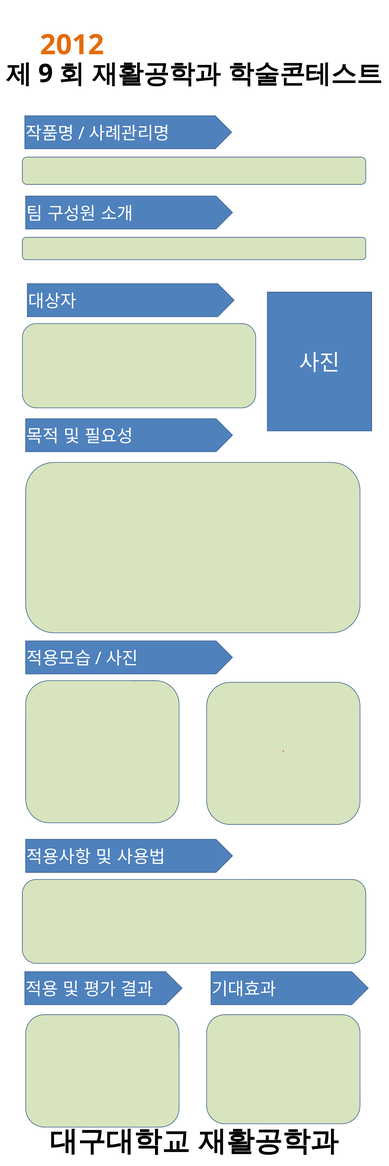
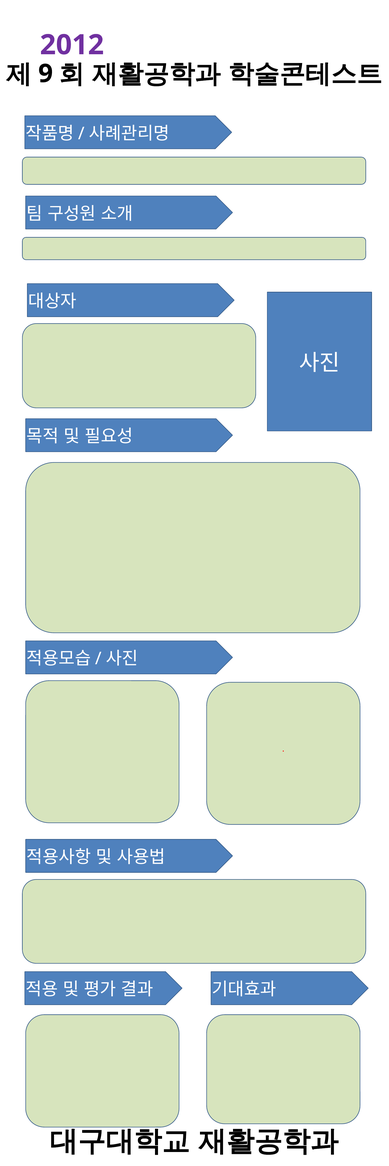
2012 colour: orange -> purple (72, 45)
